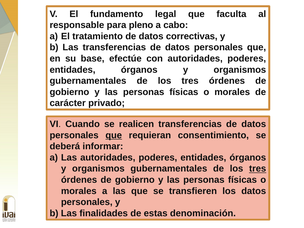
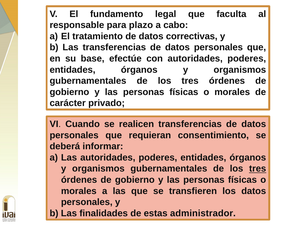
pleno: pleno -> plazo (141, 25)
que underline: present -> none (114, 135)
denominación: denominación -> administrador (203, 213)
